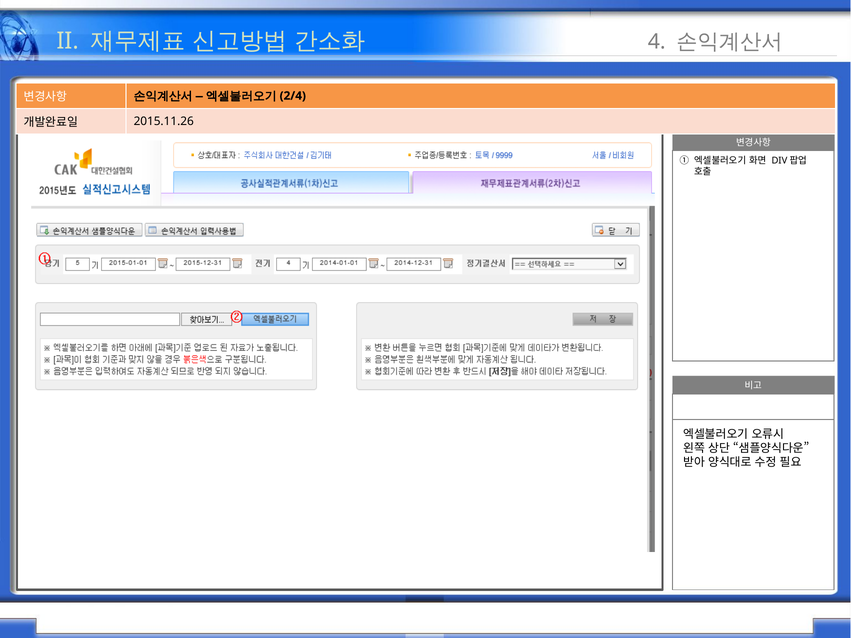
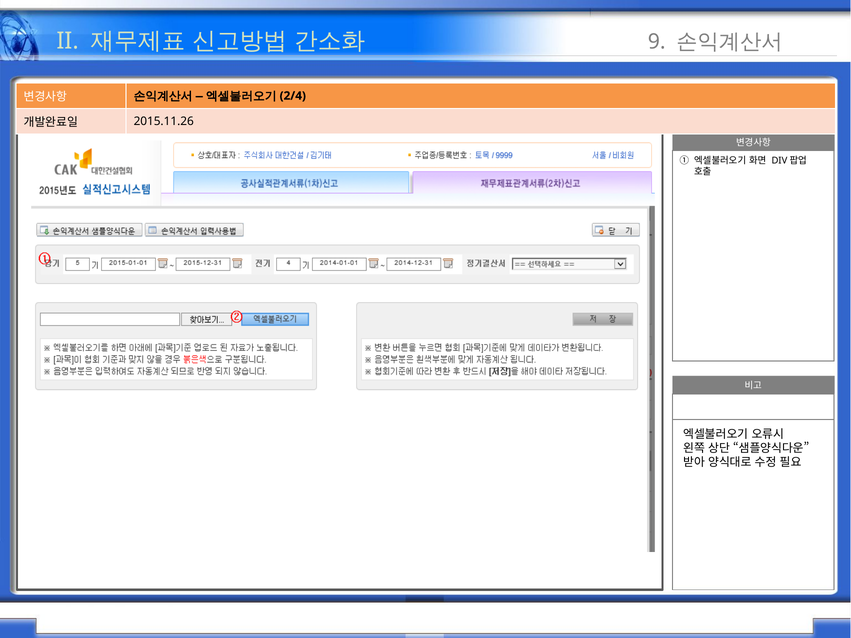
4: 4 -> 9 (657, 42)
